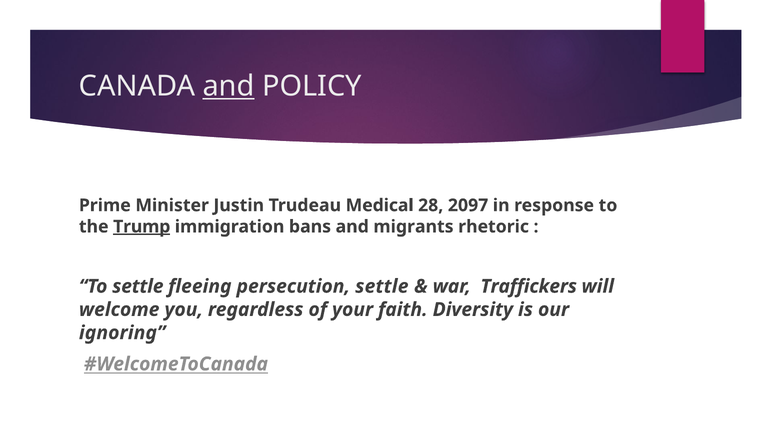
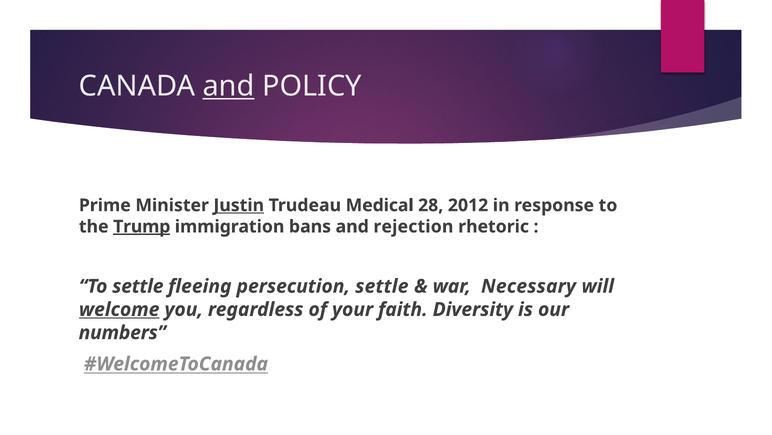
Justin underline: none -> present (239, 205)
2097: 2097 -> 2012 (468, 205)
migrants: migrants -> rejection (413, 226)
Traffickers: Traffickers -> Necessary (529, 286)
welcome underline: none -> present (119, 309)
ignoring: ignoring -> numbers (122, 332)
